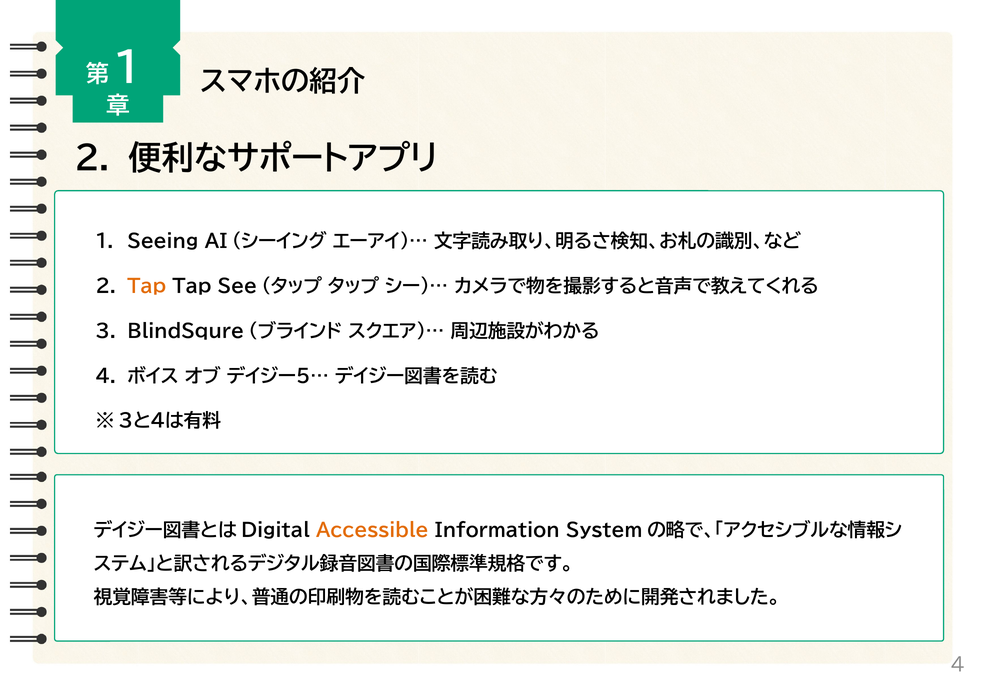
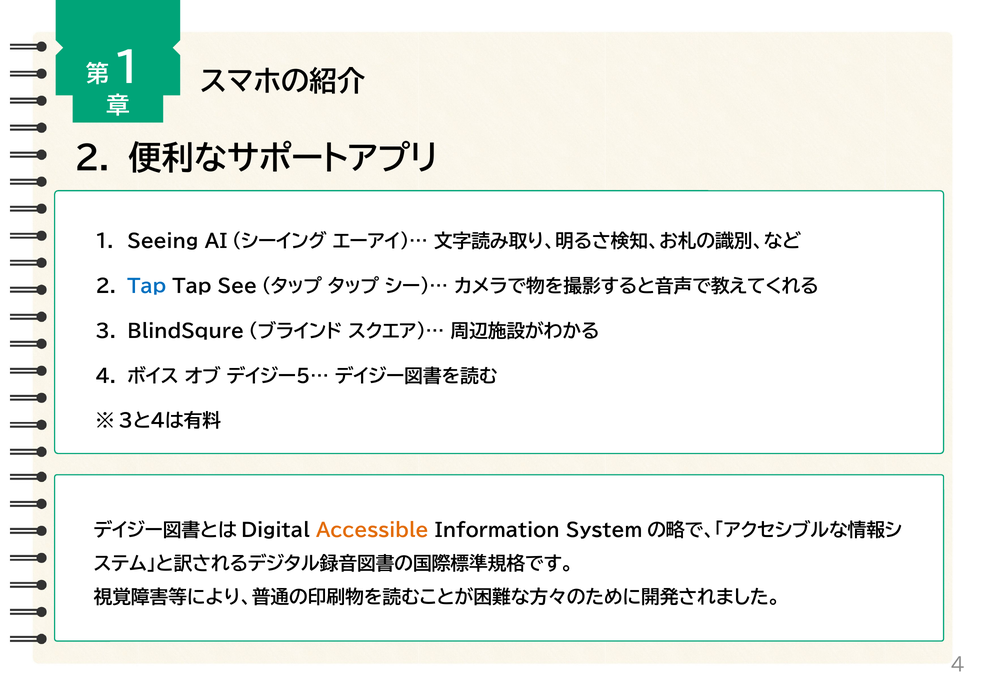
Tap colour: orange -> blue (147, 287)
